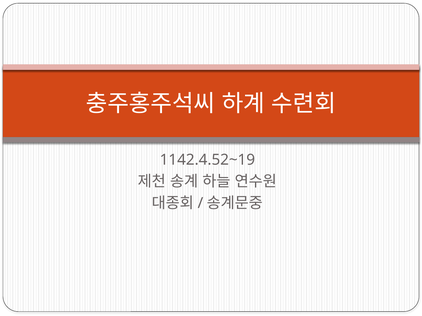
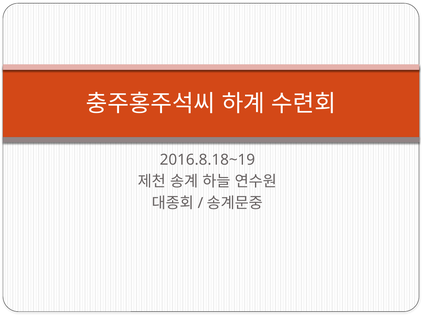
1142.4.52~19: 1142.4.52~19 -> 2016.8.18~19 (207, 160)
